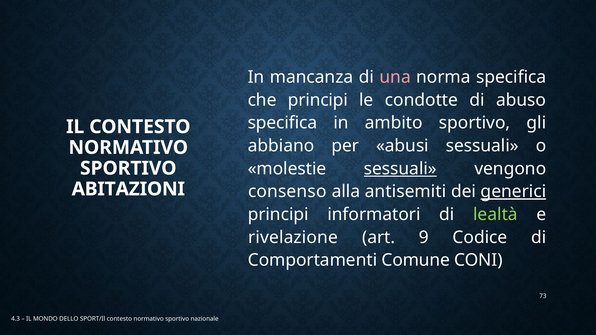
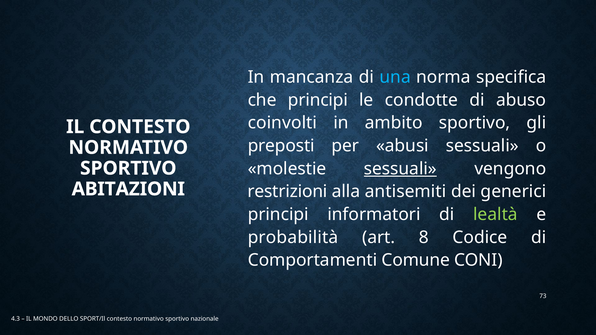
una colour: pink -> light blue (395, 77)
specifica: specifica -> coinvolti (282, 123)
abbiano: abbiano -> preposti (281, 146)
consenso: consenso -> restrizioni (287, 192)
generici underline: present -> none (513, 192)
rivelazione: rivelazione -> probabilità (293, 237)
9: 9 -> 8 (424, 237)
